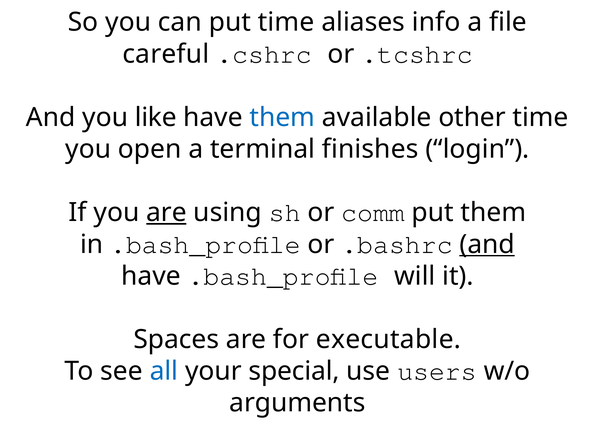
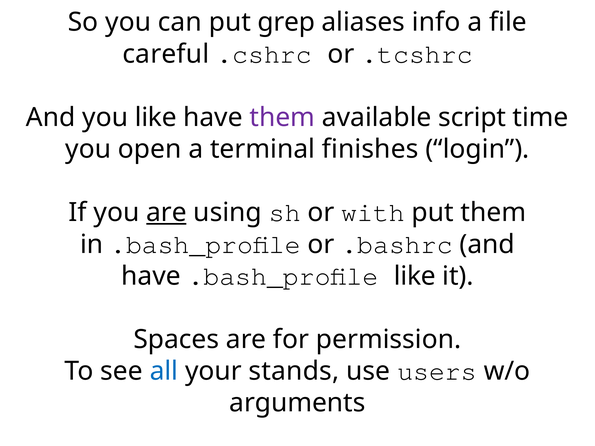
put time: time -> grep (286, 22)
them colour: blue -> purple (282, 117)
other: other -> script (472, 117)
comm: comm -> with (373, 213)
and underline: present -> none (487, 244)
.bash_profile will: will -> like (415, 276)
executable: executable -> permission (389, 340)
special: special -> stands (294, 371)
